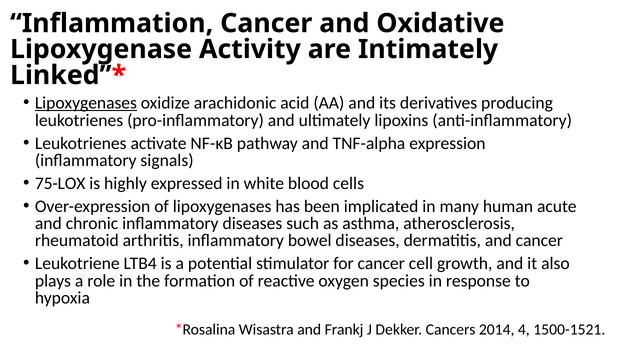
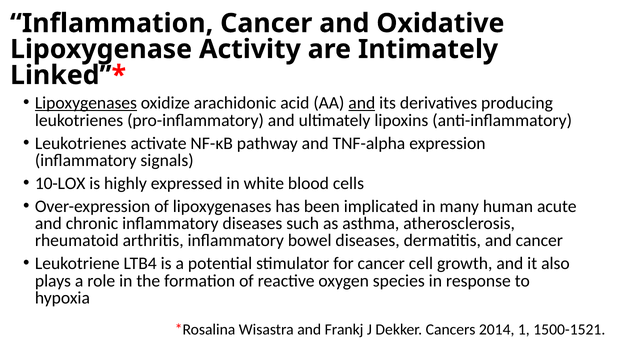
and underline: none -> present (362, 103)
75-LOX: 75-LOX -> 10-LOX (60, 183)
4: 4 -> 1 (524, 329)
